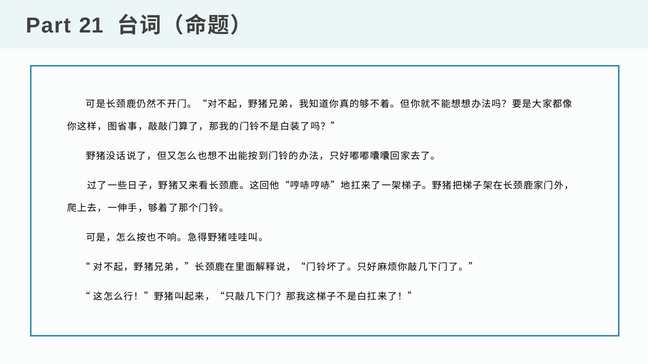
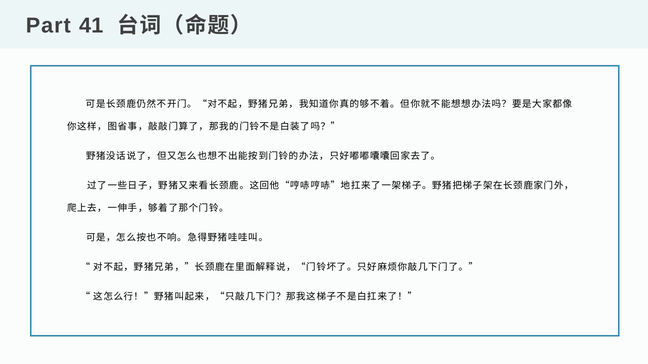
21: 21 -> 41 (91, 26)
